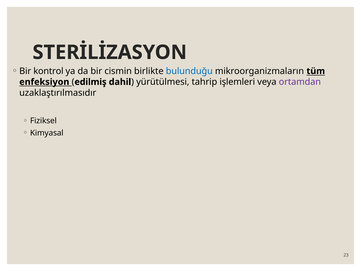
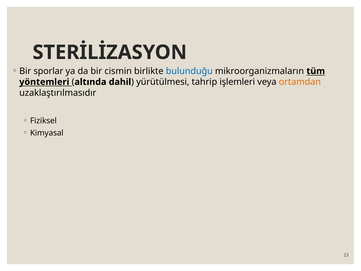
kontrol: kontrol -> sporlar (48, 71)
enfeksiyon: enfeksiyon -> yöntemleri (44, 82)
edilmiş: edilmiş -> altında (90, 82)
ortamdan colour: purple -> orange (300, 82)
